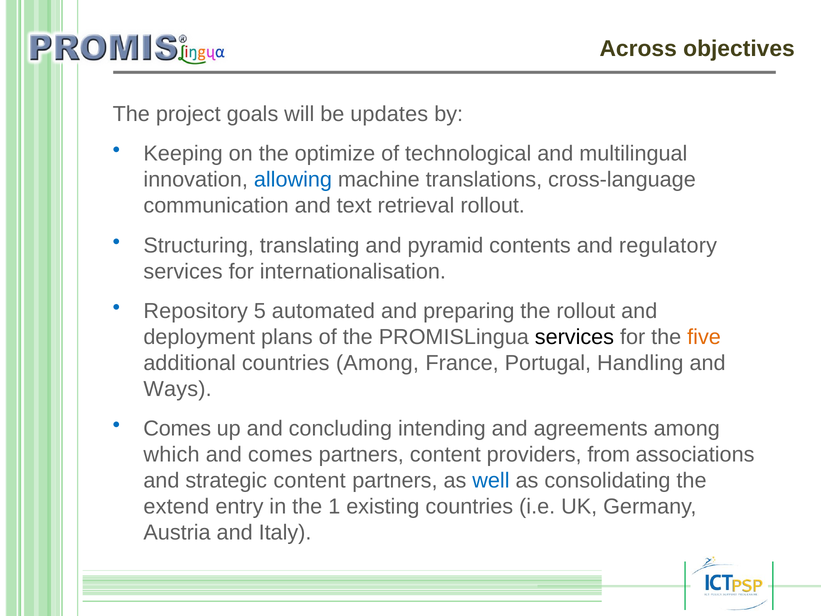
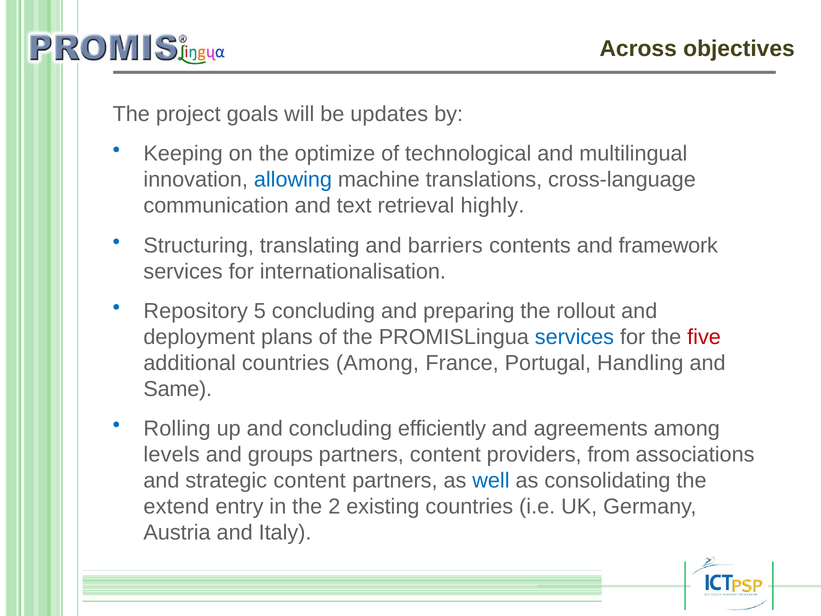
retrieval rollout: rollout -> highly (492, 206)
pyramid: pyramid -> barriers (445, 245)
regulatory: regulatory -> framework (668, 245)
5 automated: automated -> concluding (324, 311)
services colour: black -> blue (574, 337)
five colour: orange -> red (704, 337)
Ways: Ways -> Same (178, 389)
Comes: Comes -> Rolling (177, 429)
intending: intending -> efficiently (442, 429)
which: which -> levels (172, 455)
and comes: comes -> groups (280, 455)
1: 1 -> 2 (334, 507)
